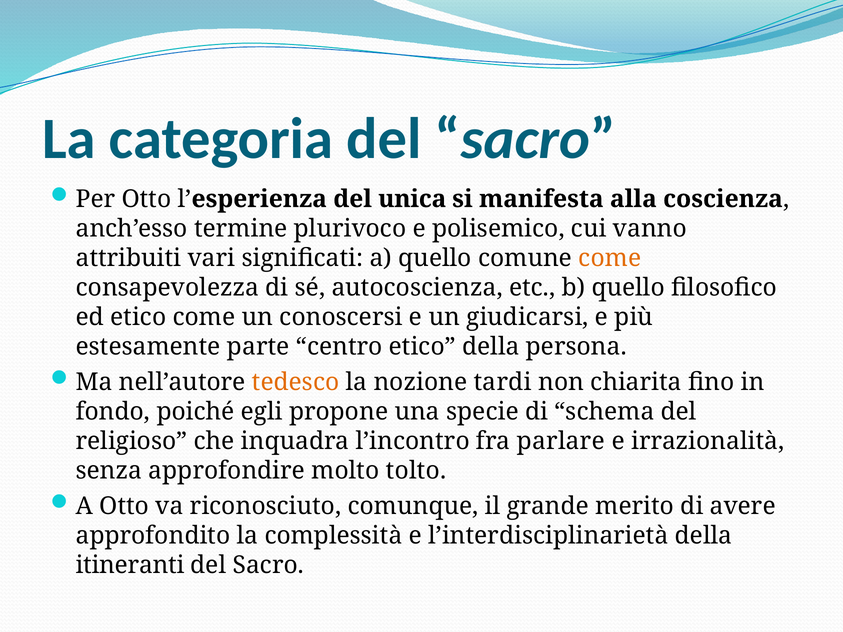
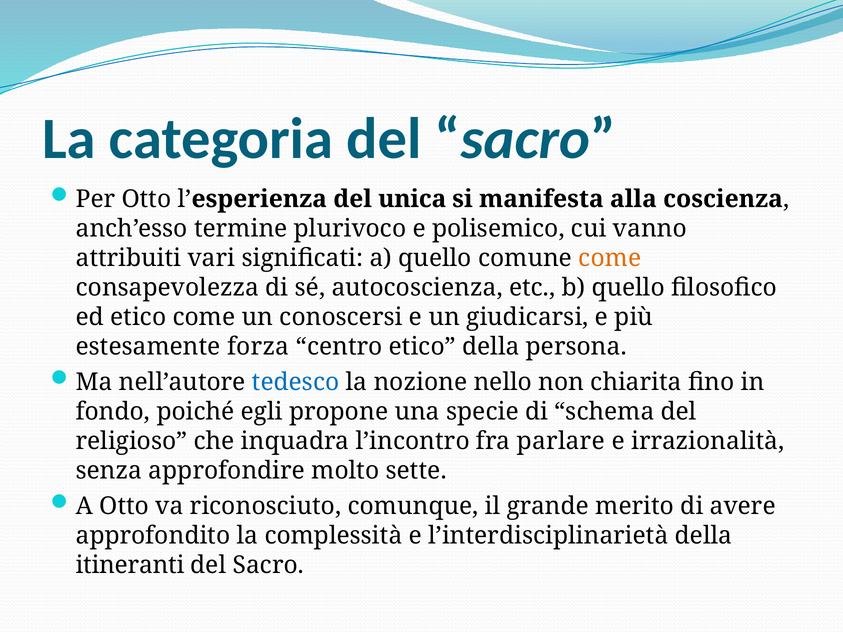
parte: parte -> forza (258, 347)
tedesco colour: orange -> blue (296, 382)
tardi: tardi -> nello (503, 382)
tolto: tolto -> sette (416, 471)
